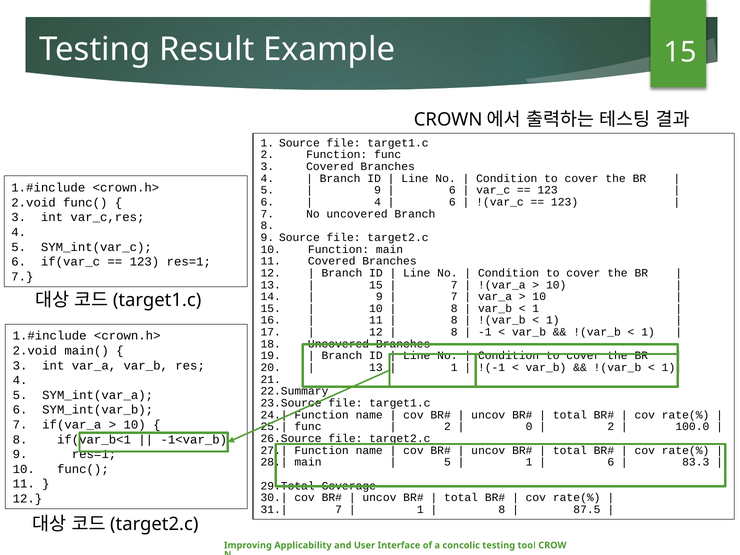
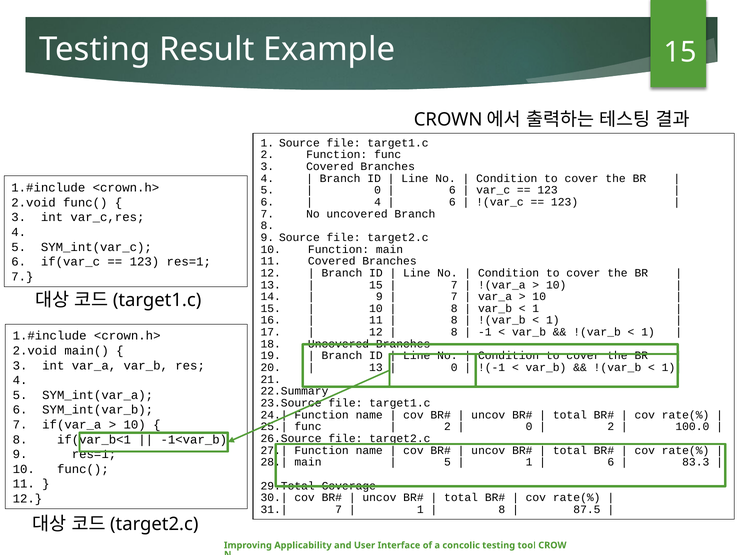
9: 9 -> 0 (378, 190)
1: 1 -> 0 (454, 368)
